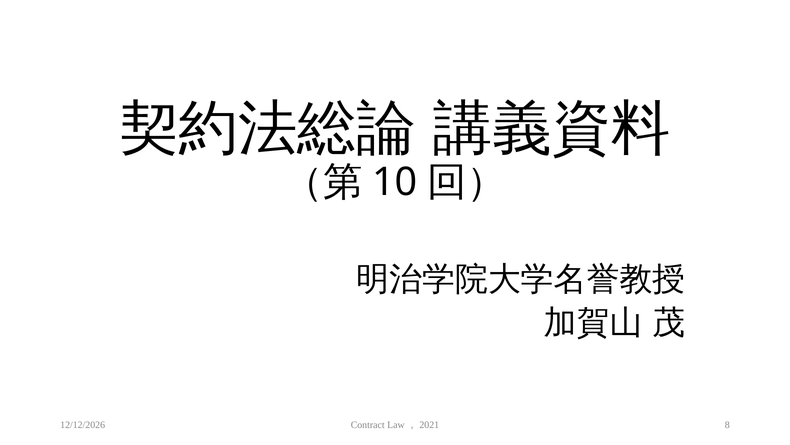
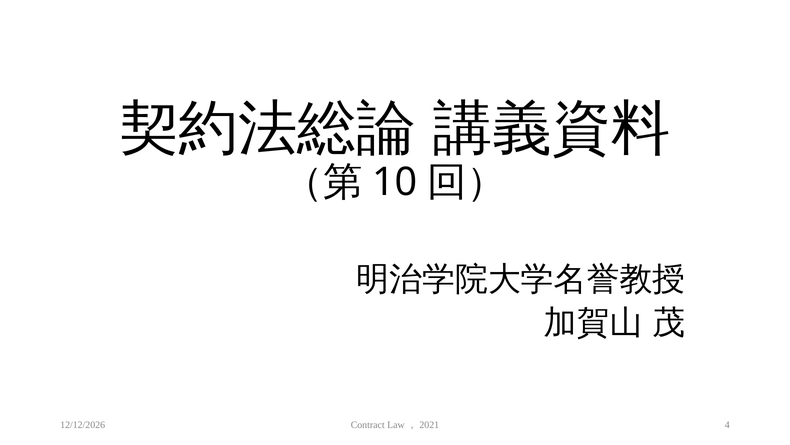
8: 8 -> 4 (727, 424)
